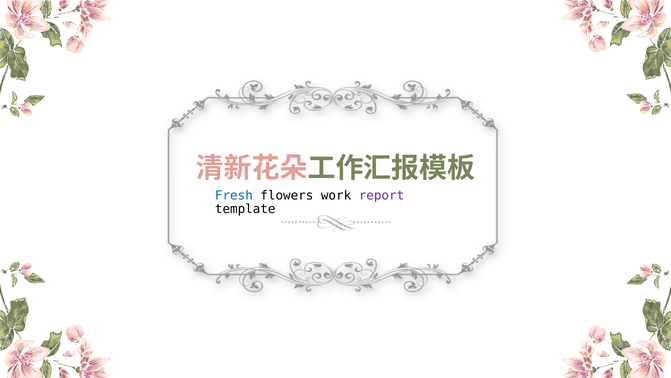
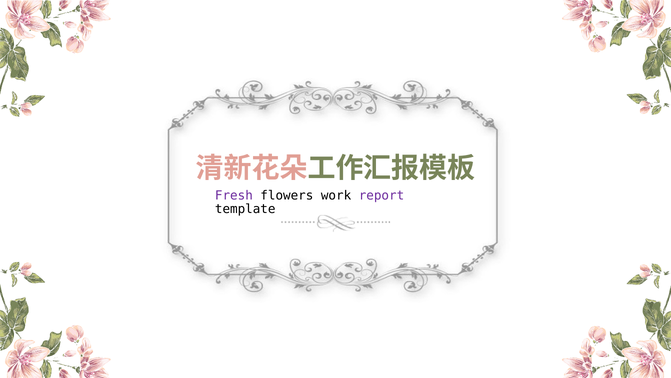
Fresh colour: blue -> purple (234, 195)
